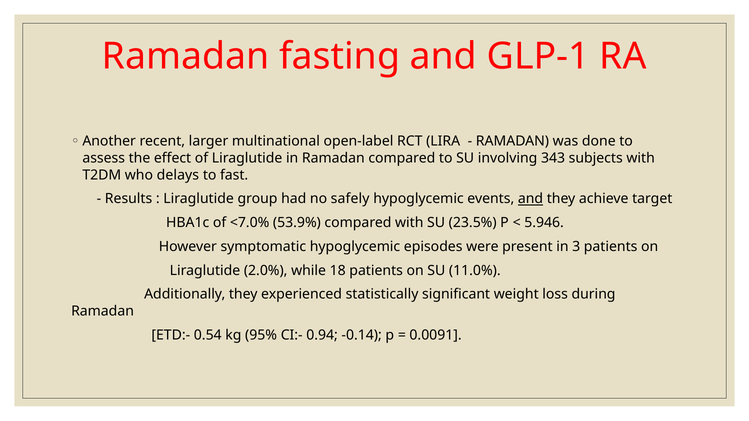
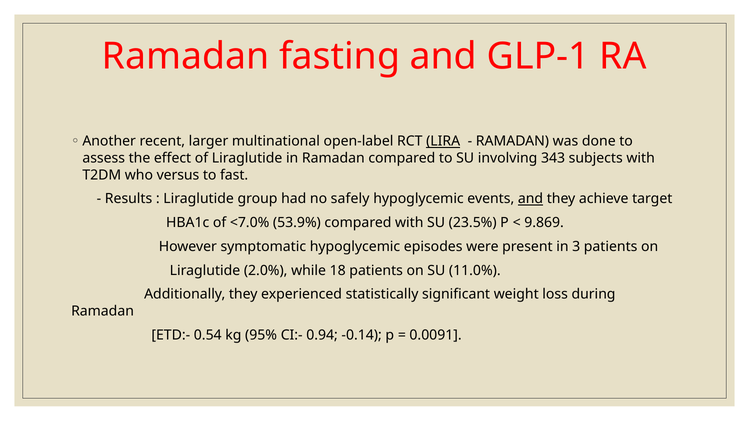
LIRA underline: none -> present (443, 141)
delays: delays -> versus (178, 175)
5.946: 5.946 -> 9.869 (544, 223)
